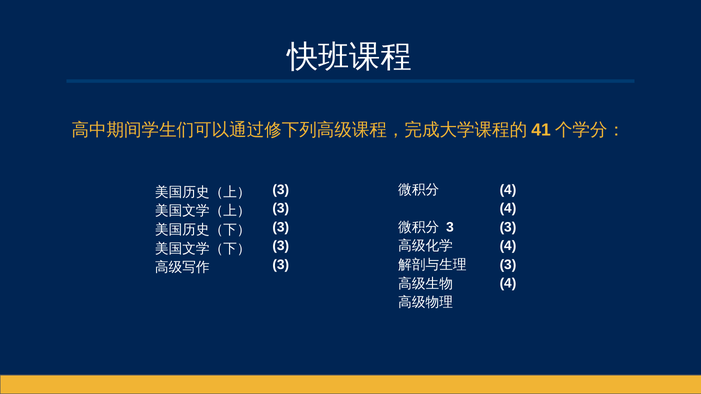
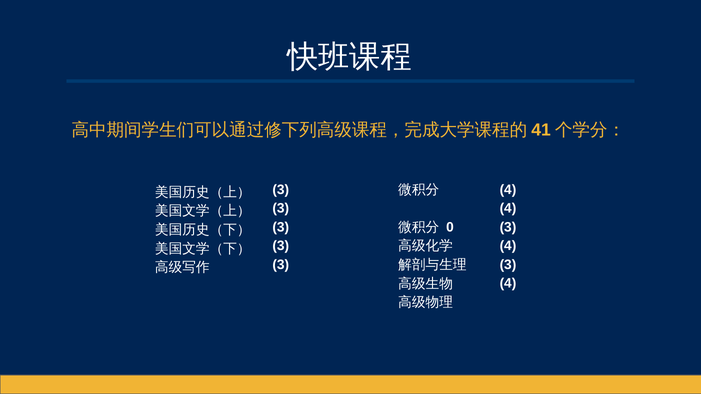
3: 3 -> 0 (450, 227)
